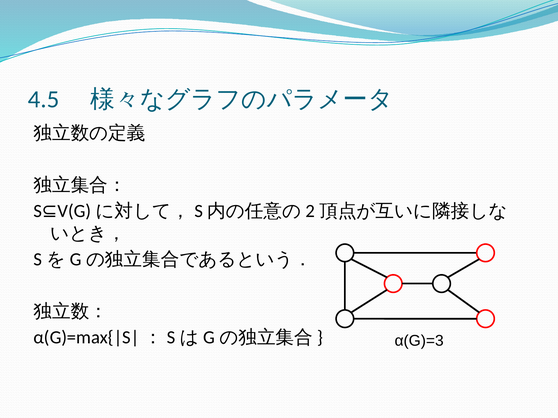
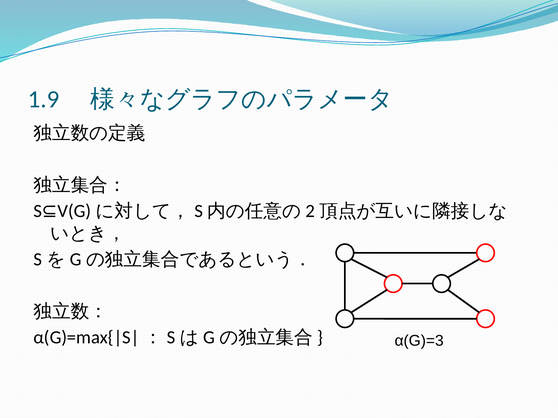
4.5: 4.5 -> 1.9 (44, 100)
